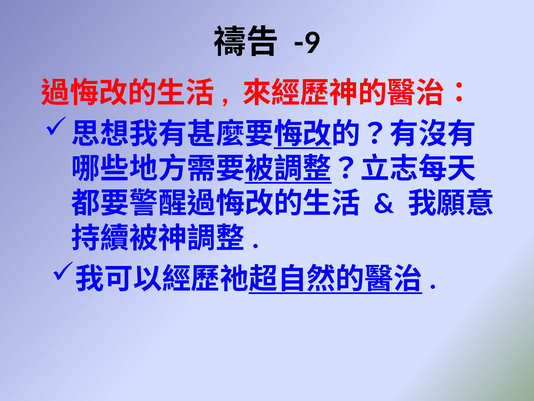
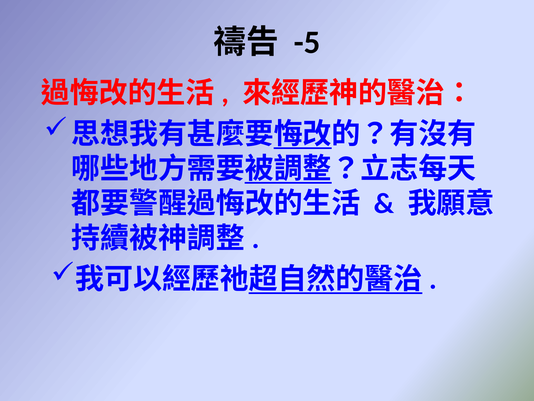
-9: -9 -> -5 (307, 42)
